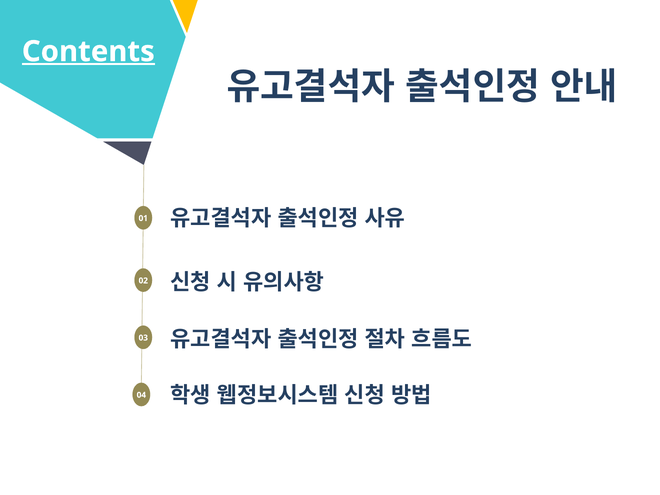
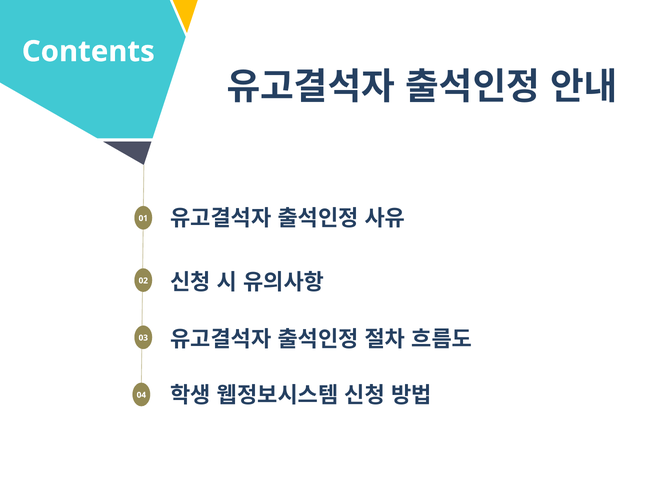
Contents underline: present -> none (88, 51)
